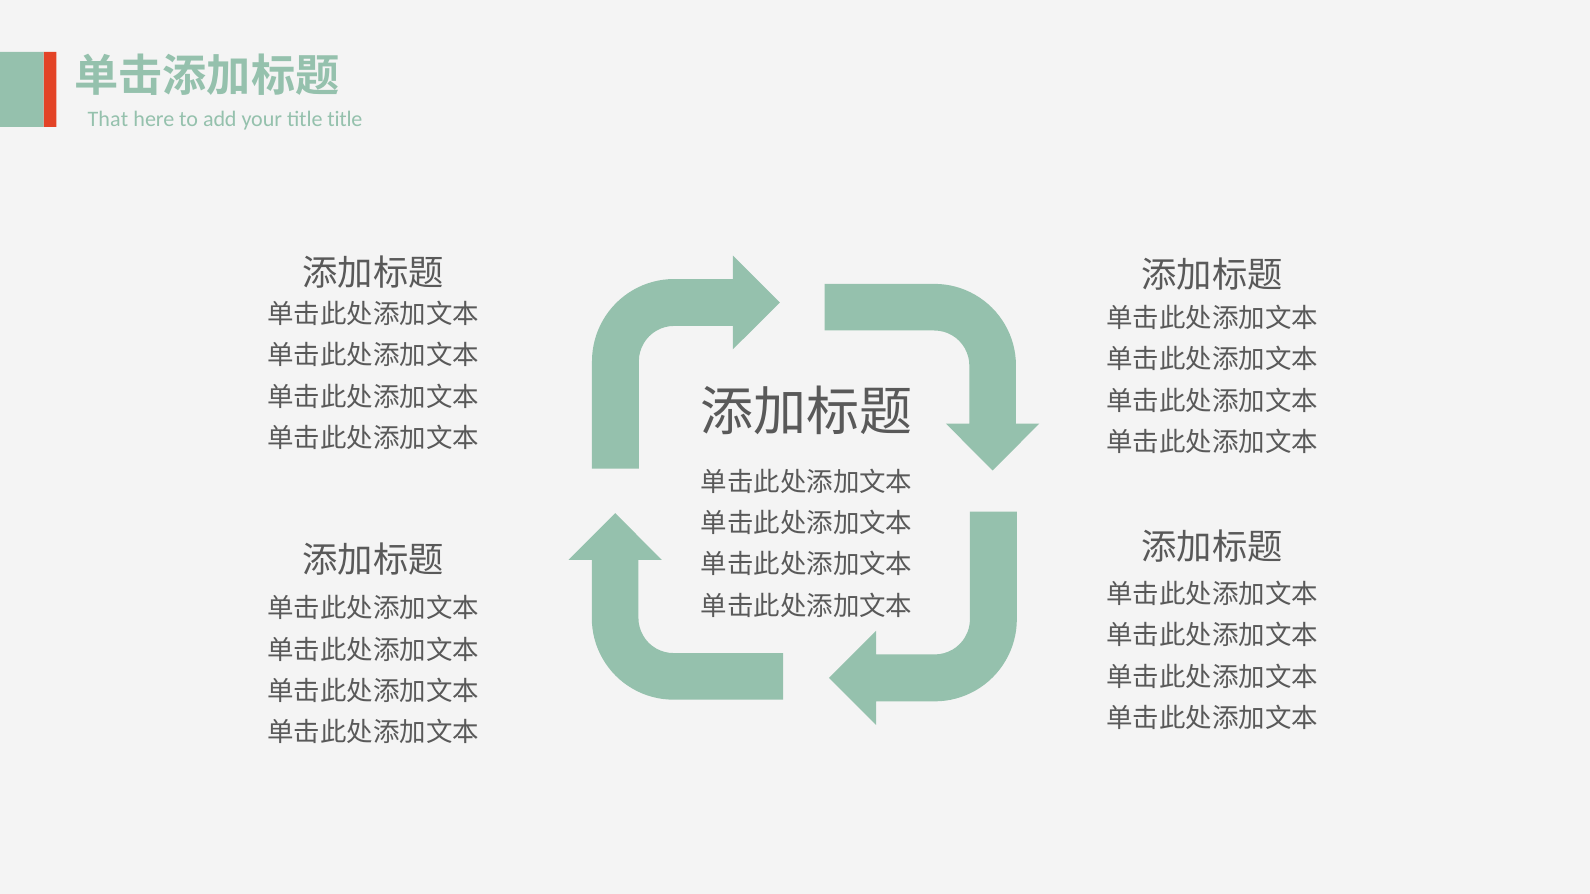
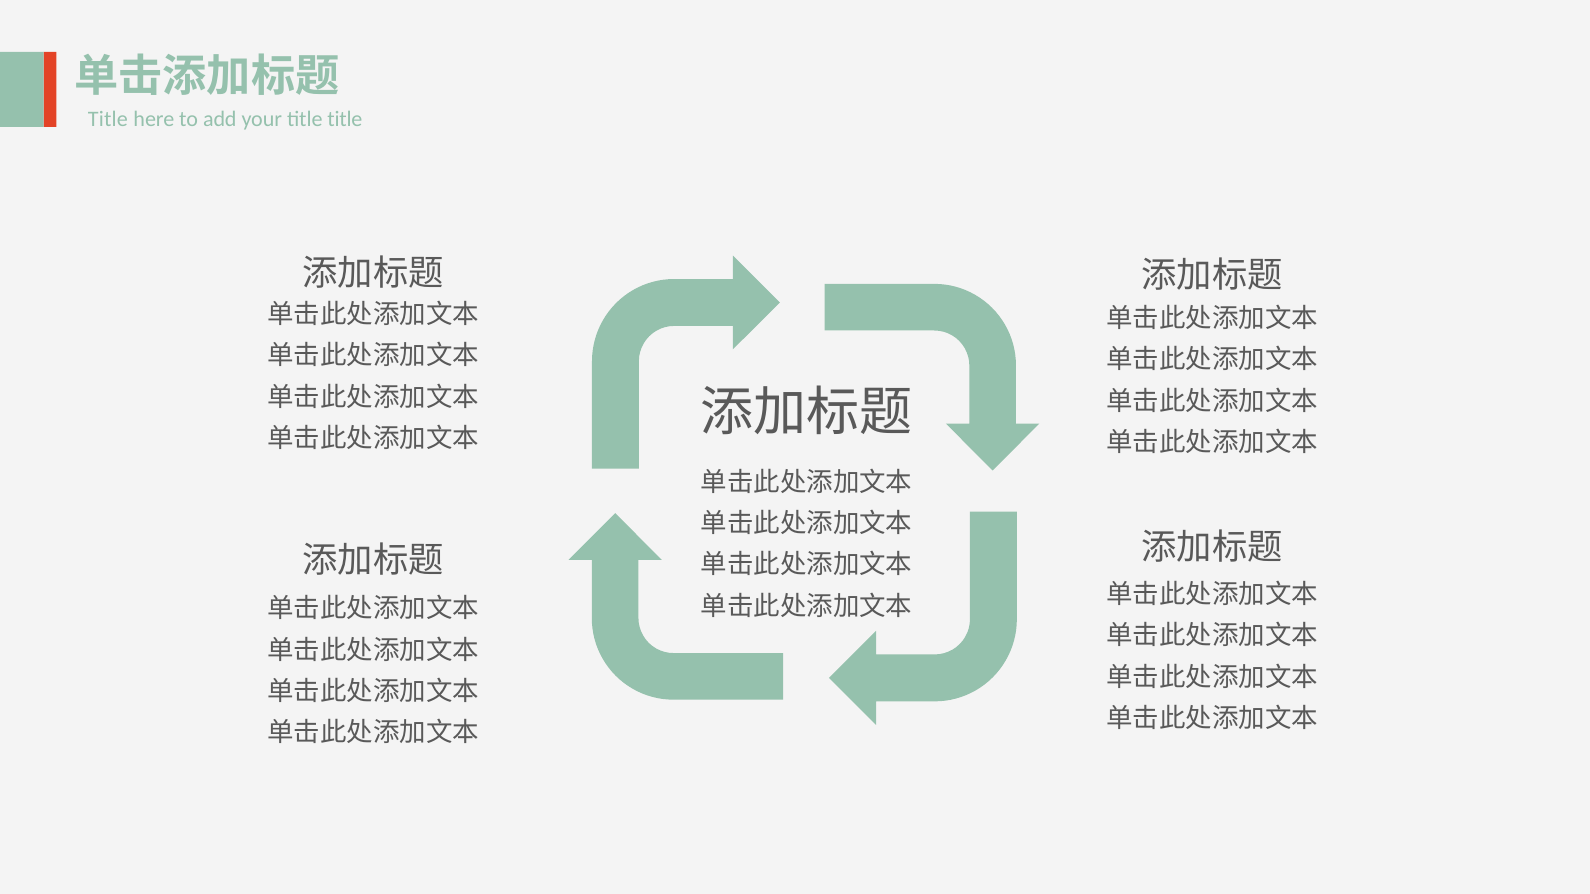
That: That -> Title (108, 119)
